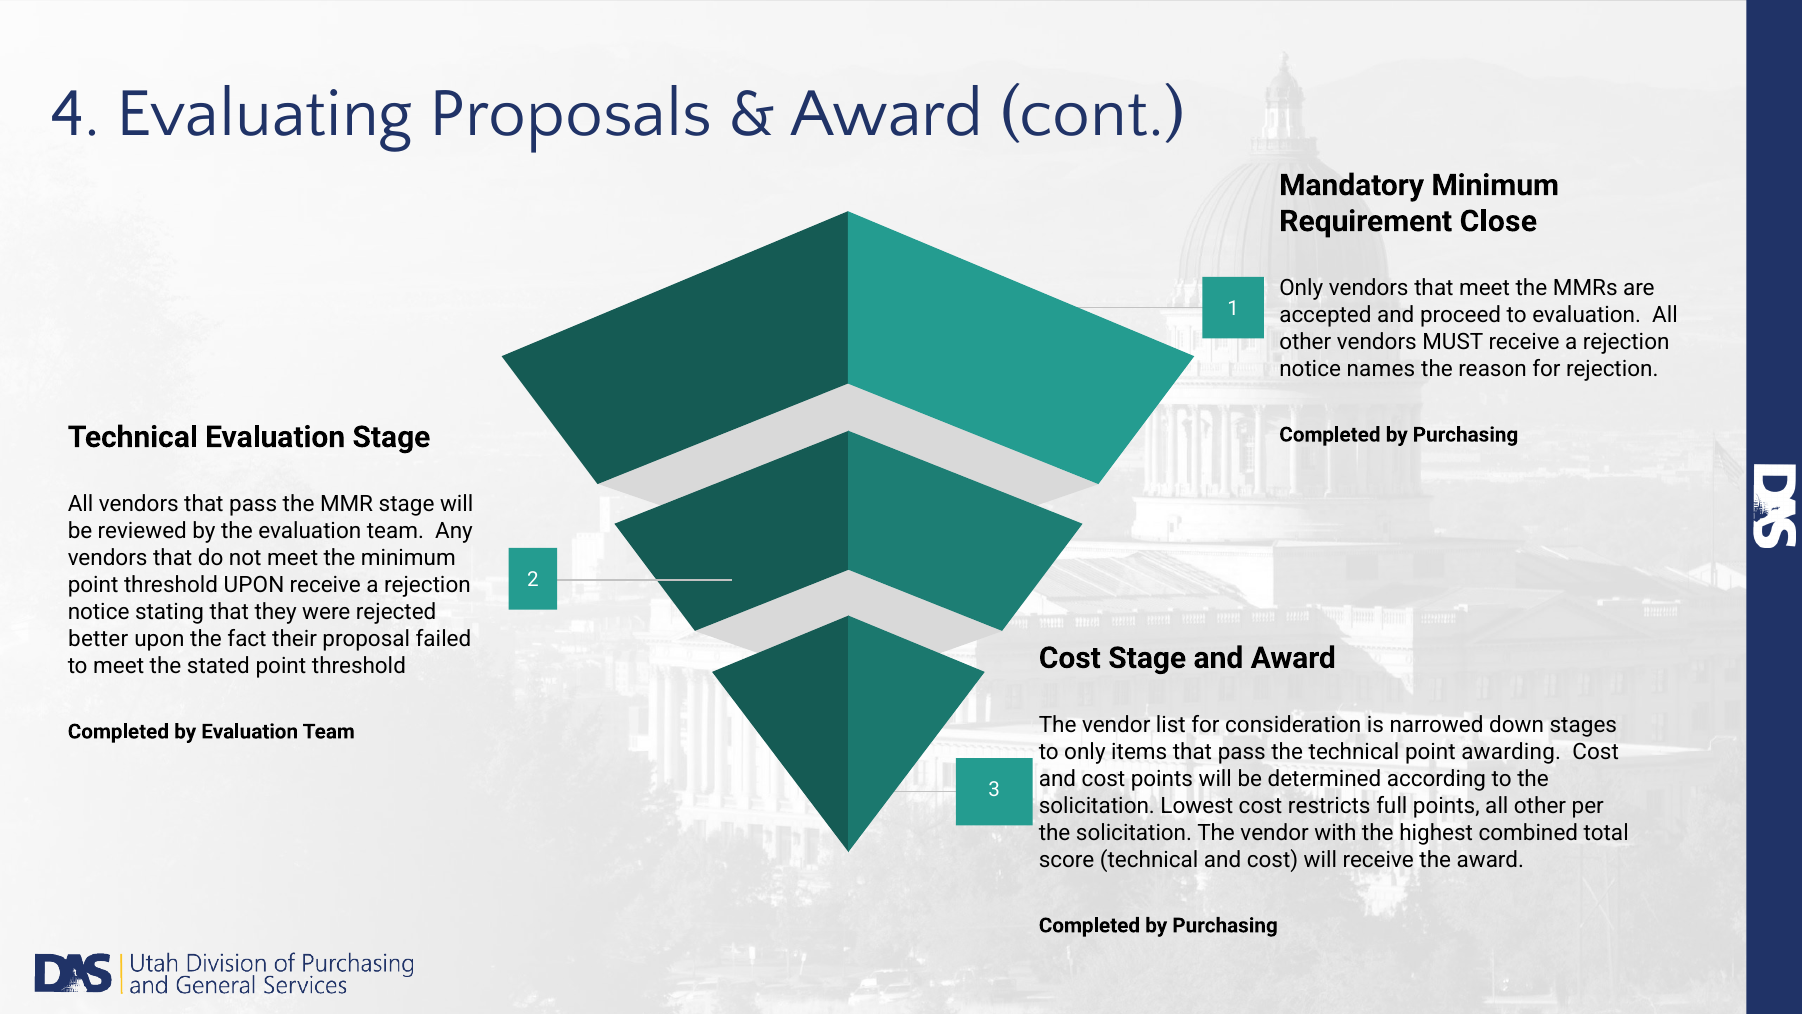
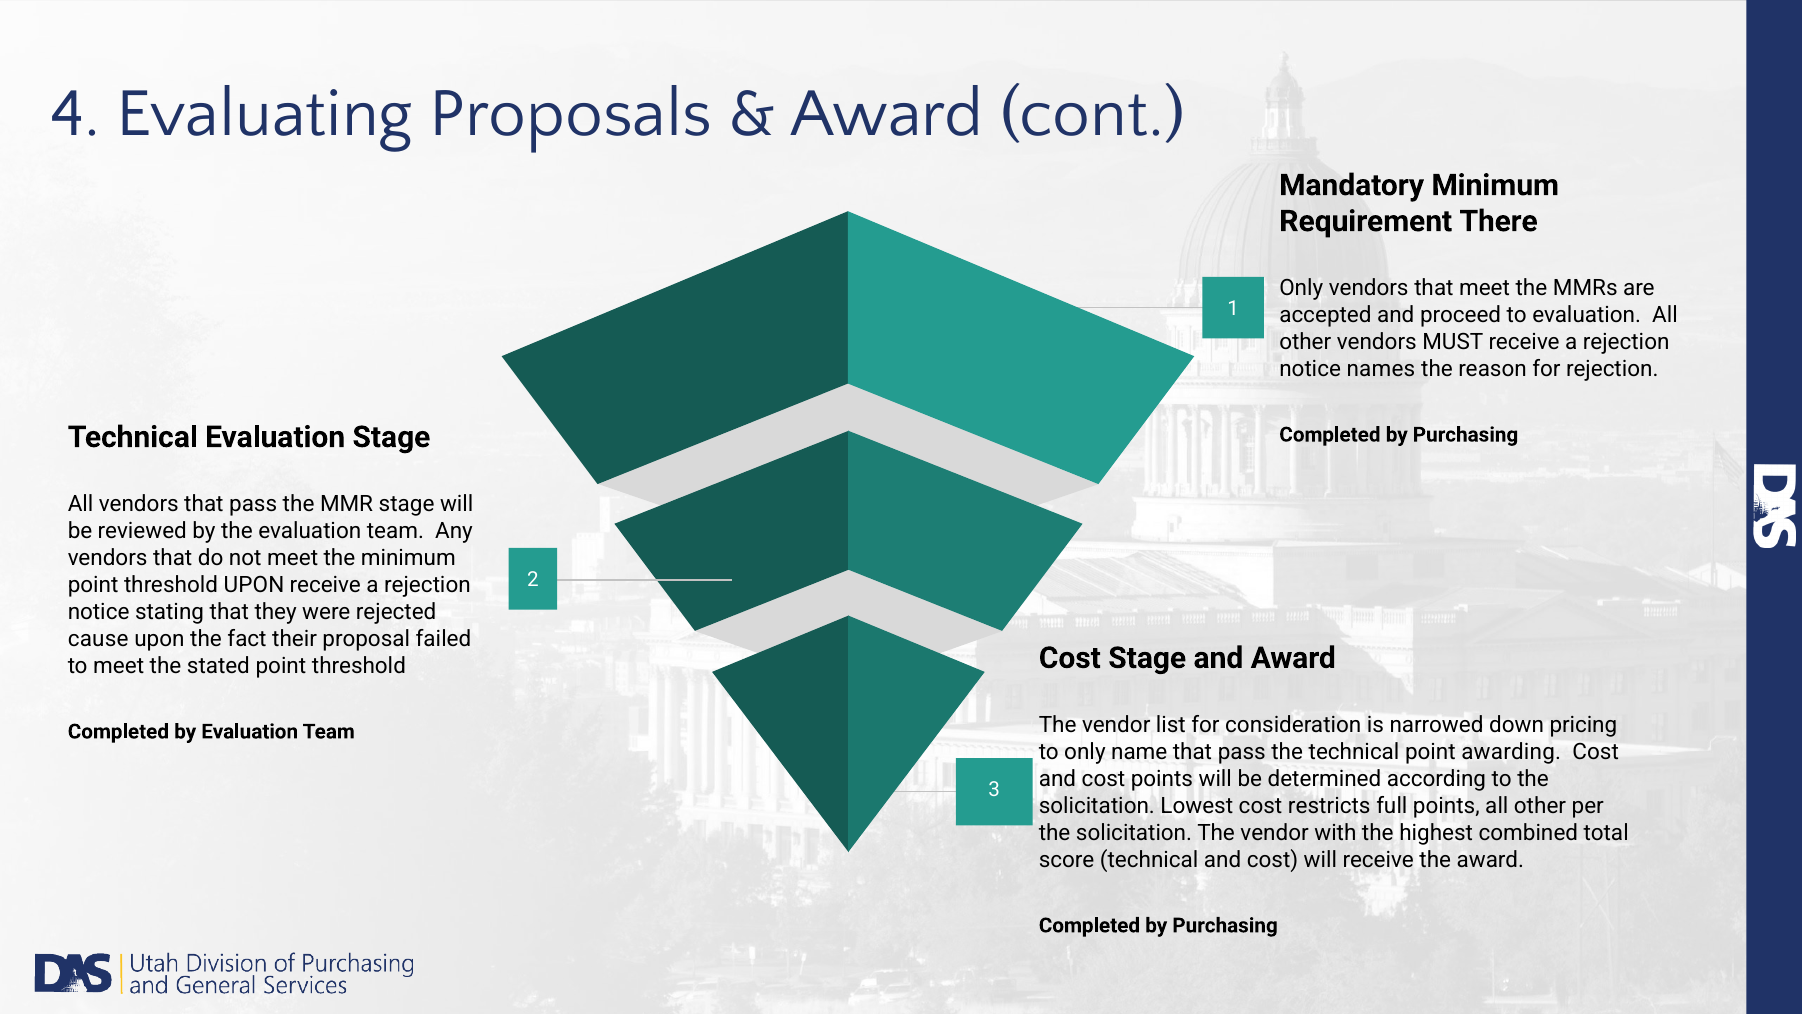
Close: Close -> There (1499, 221)
better: better -> cause (98, 639)
stages: stages -> pricing (1583, 725)
items: items -> name (1139, 752)
